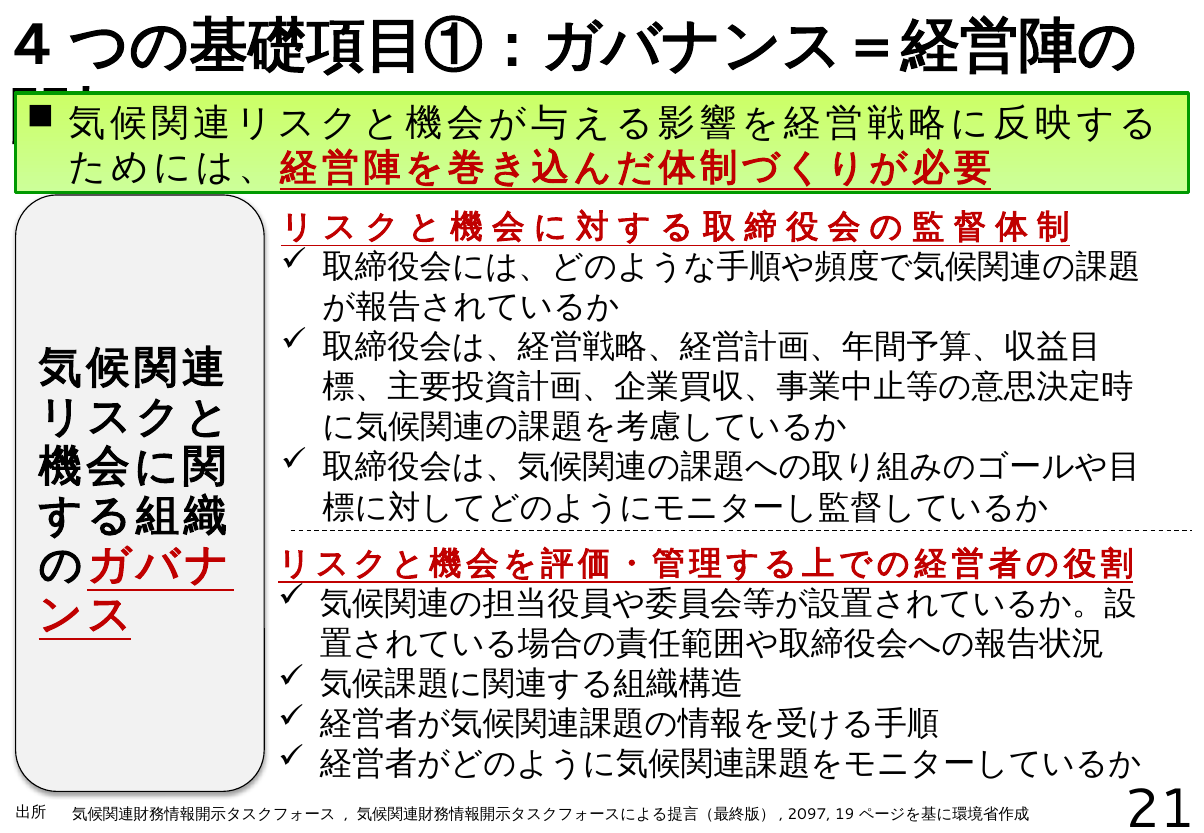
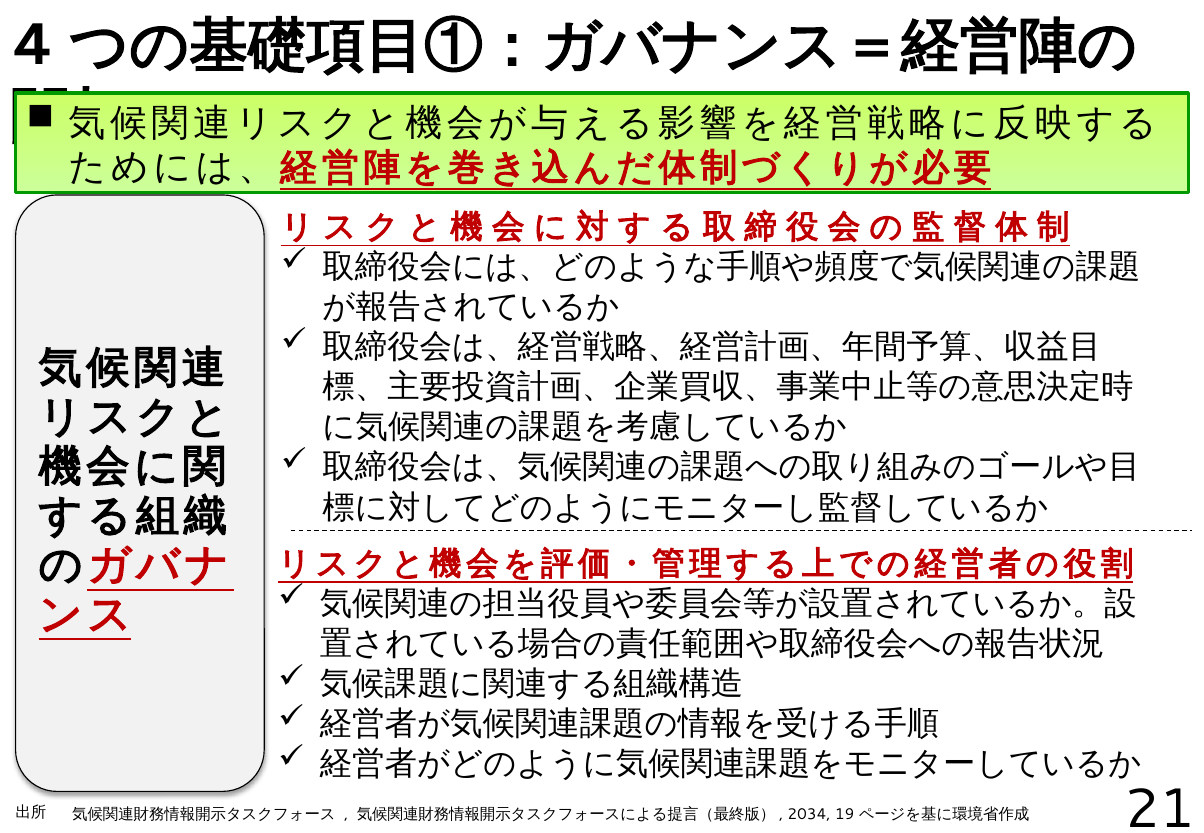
2097: 2097 -> 2034 (809, 815)
